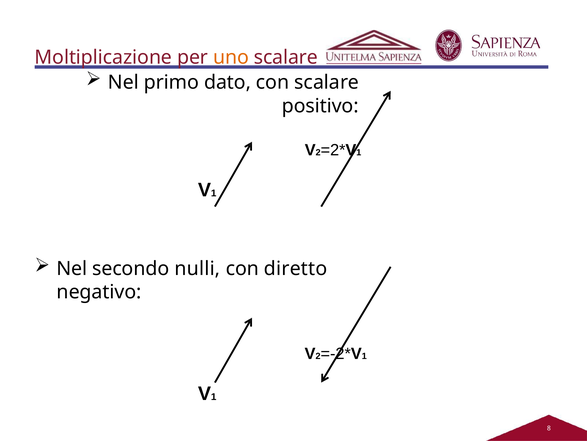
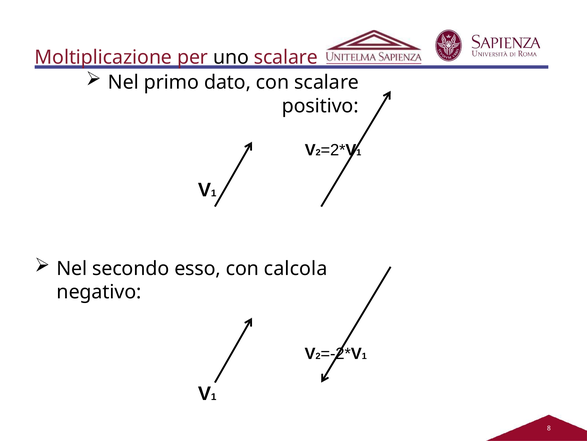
uno colour: orange -> black (231, 57)
nulli: nulli -> esso (198, 268)
diretto: diretto -> calcola (296, 268)
